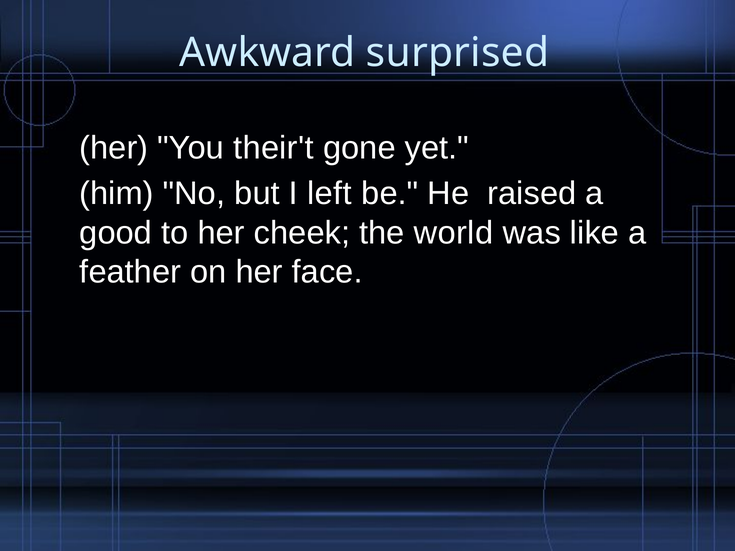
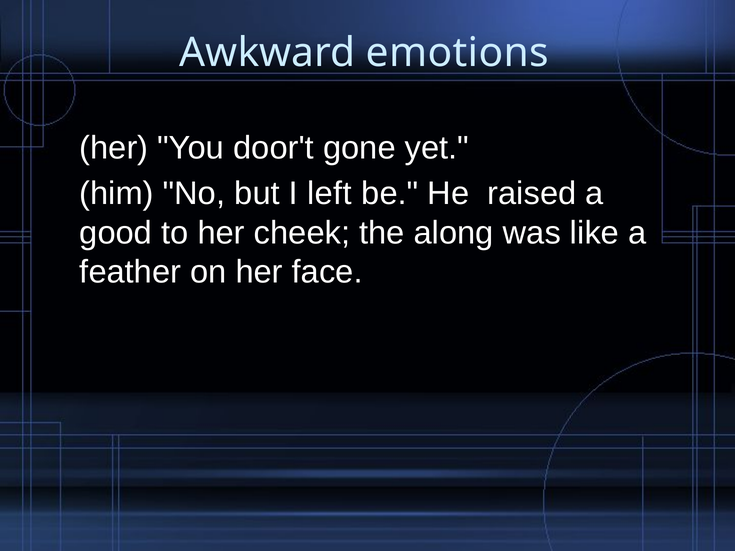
surprised: surprised -> emotions (457, 53)
their't: their't -> door't (274, 148)
world: world -> along (454, 233)
